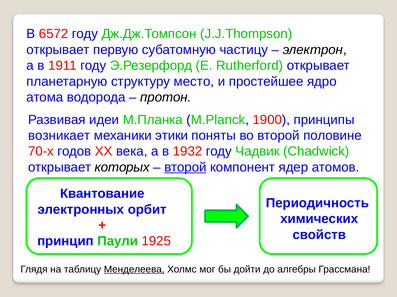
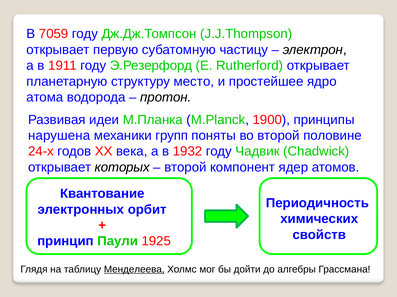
6572: 6572 -> 7059 (54, 34)
возникает: возникает -> нарушена (59, 136)
этики: этики -> групп (172, 136)
70-х: 70-х -> 24-х (41, 152)
второй underline: present -> none (185, 168)
